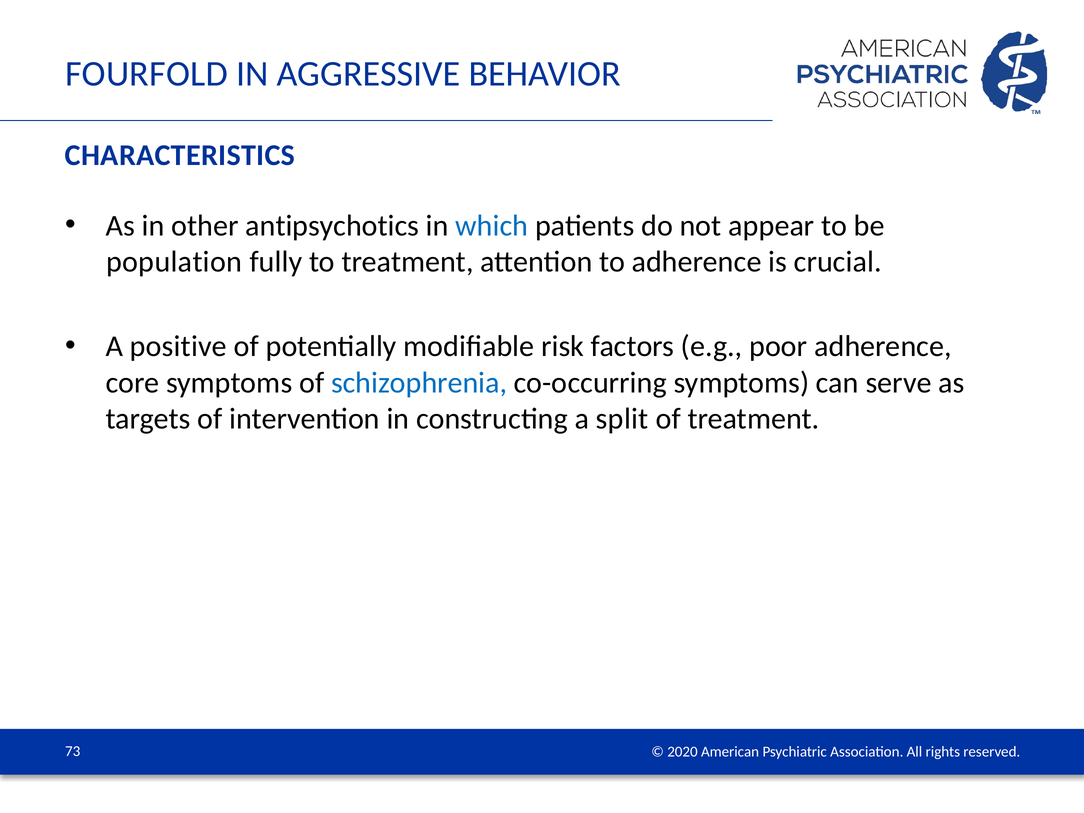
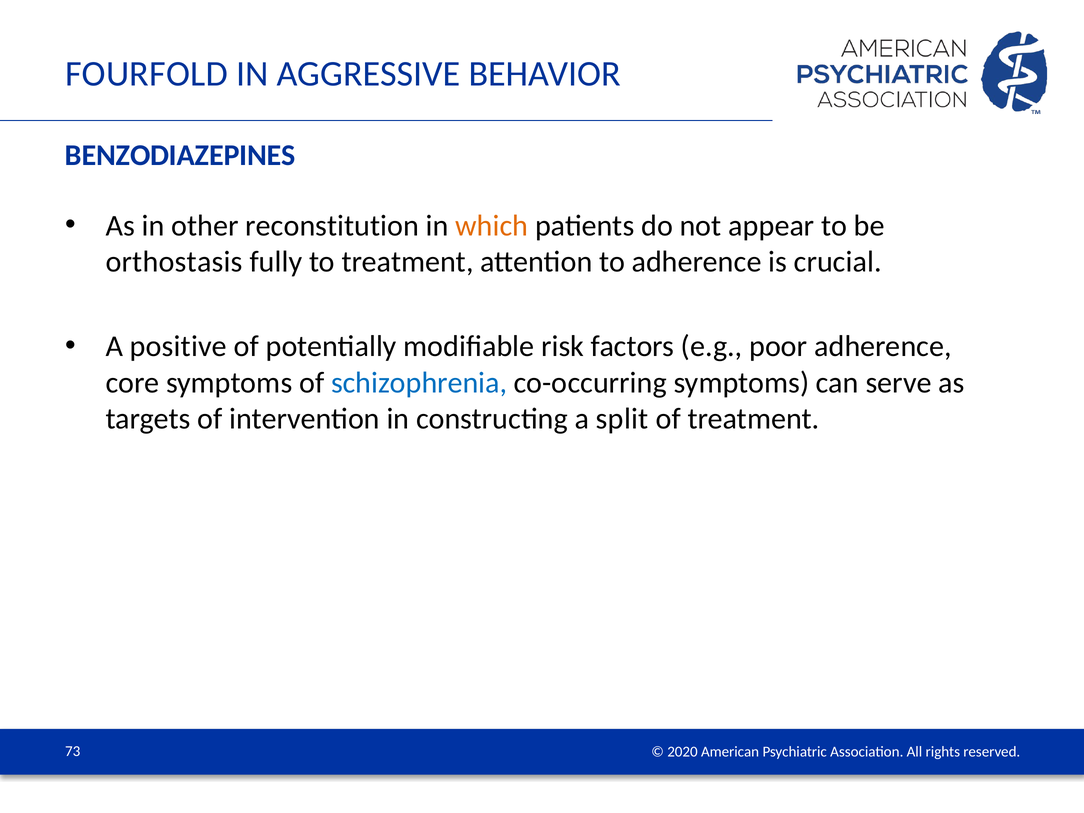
CHARACTERISTICS: CHARACTERISTICS -> BENZODIAZEPINES (180, 155)
antipsychotics: antipsychotics -> reconstitution (332, 226)
which colour: blue -> orange (492, 226)
population: population -> orthostasis (174, 262)
